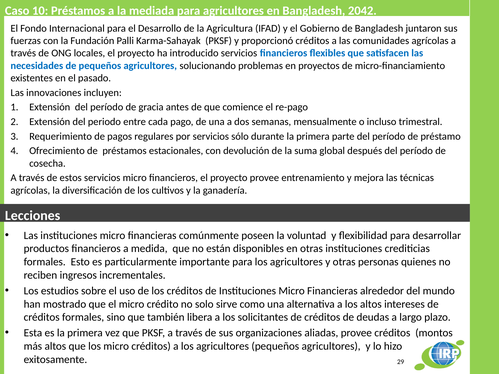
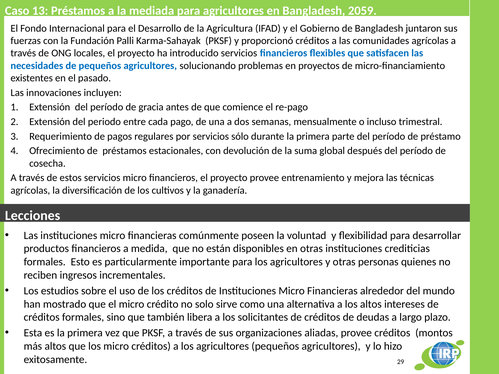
10: 10 -> 13 (40, 11)
2042: 2042 -> 2059 (362, 11)
